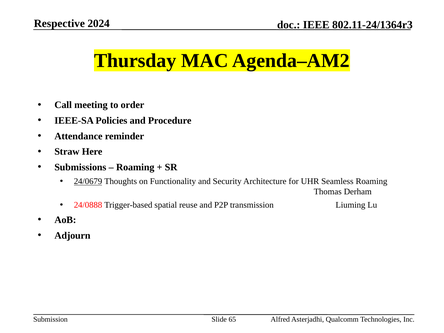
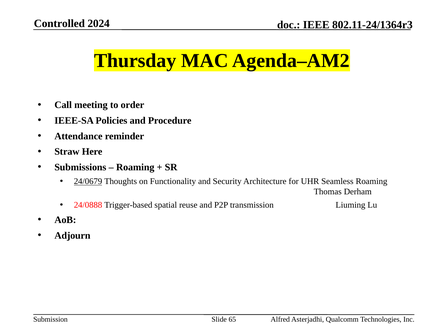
Respective: Respective -> Controlled (59, 24)
